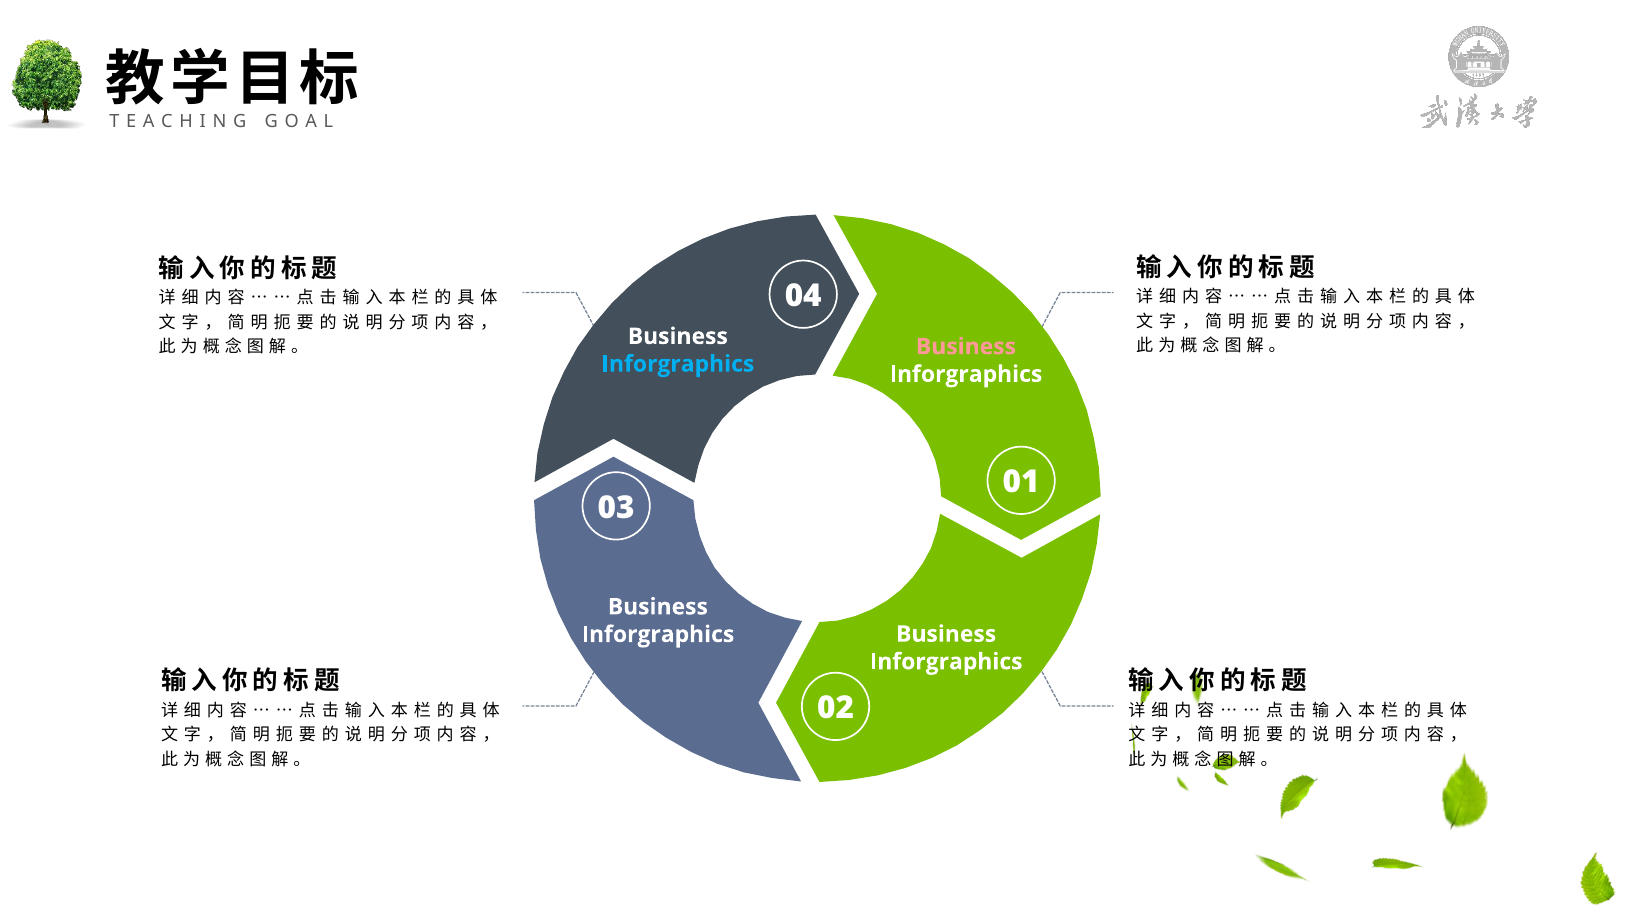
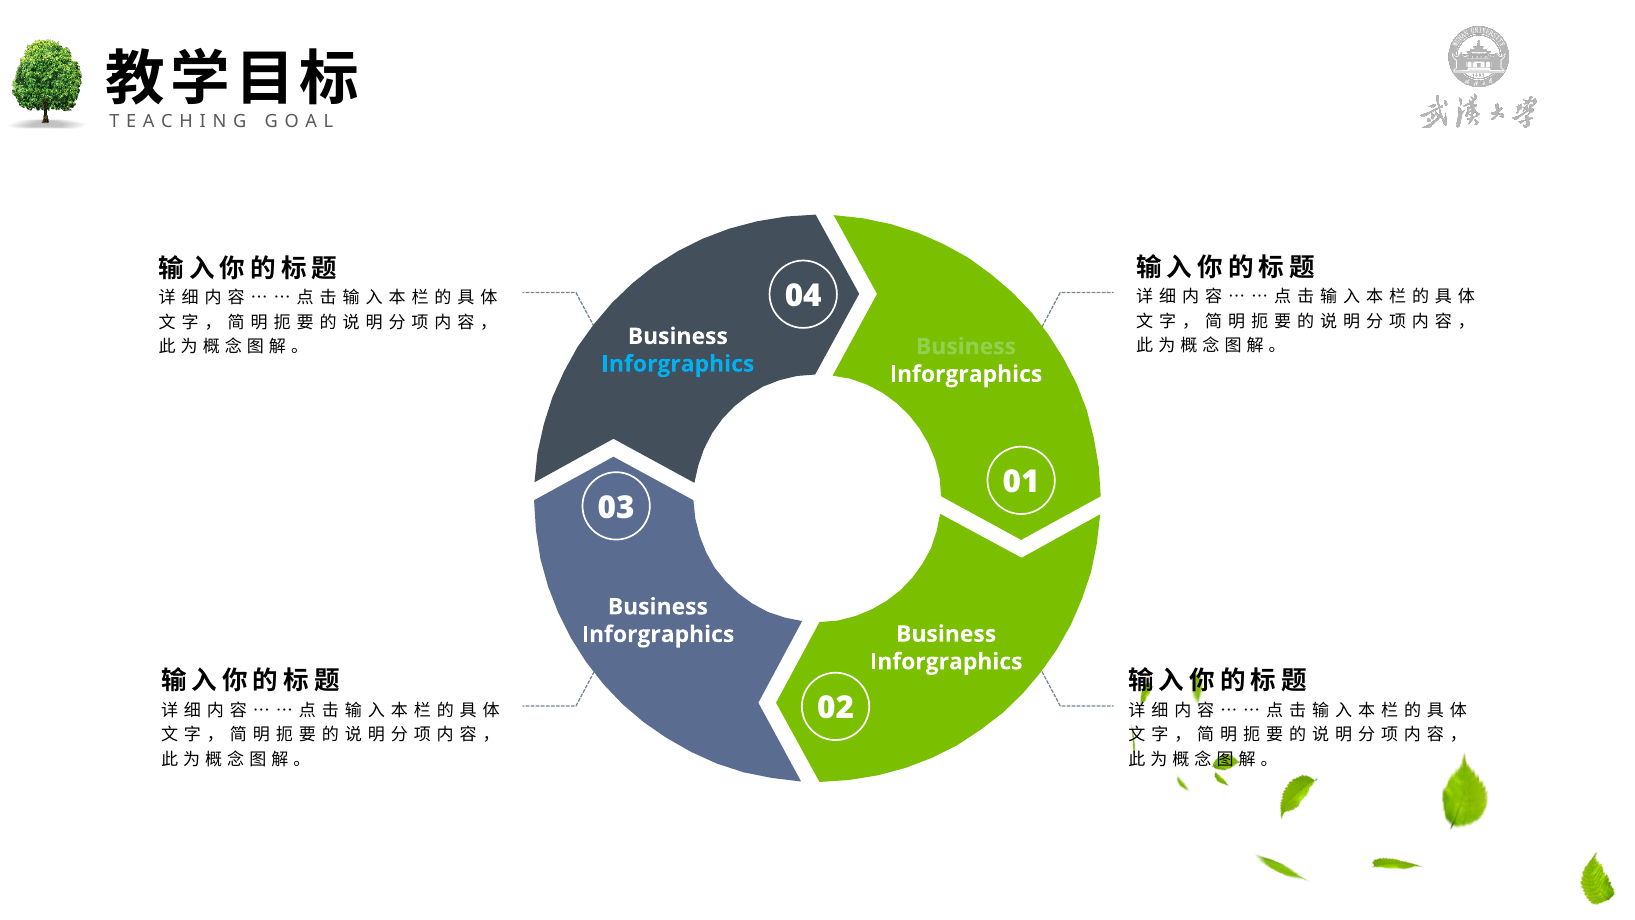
Business colour: pink -> light green (966, 347)
